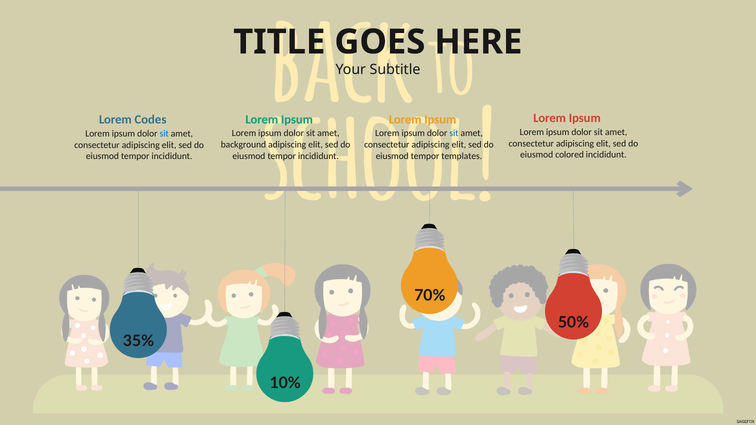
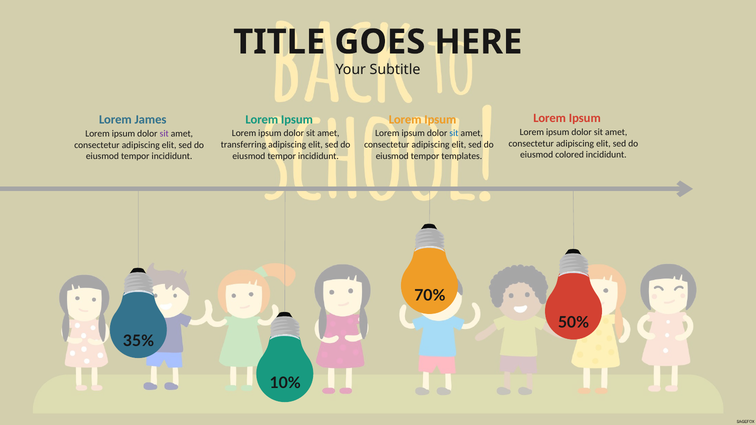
Codes: Codes -> James (151, 120)
sit colour: blue -> purple (164, 134)
background: background -> transferring (243, 145)
